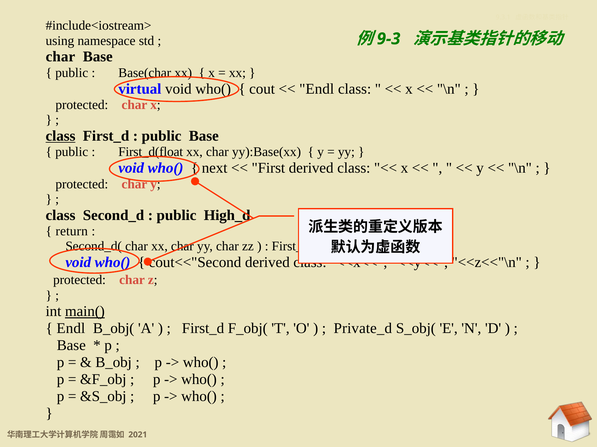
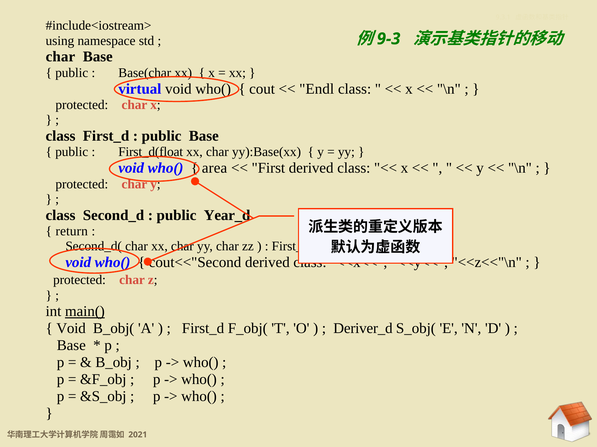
class underline: present -> none (61, 136)
next: next -> area (215, 168)
High_d: High_d -> Year_d (227, 216)
Endl: Endl -> Void (71, 329)
Private_d: Private_d -> Deriver_d (363, 329)
